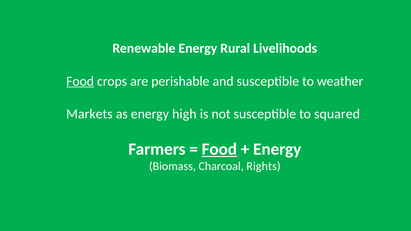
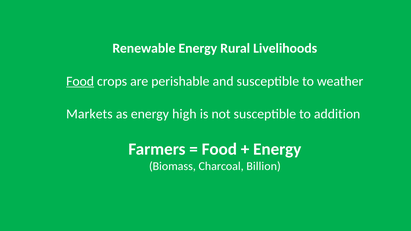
squared: squared -> addition (337, 114)
Food underline: present -> none (219, 149)
Rights: Rights -> Billion (264, 166)
